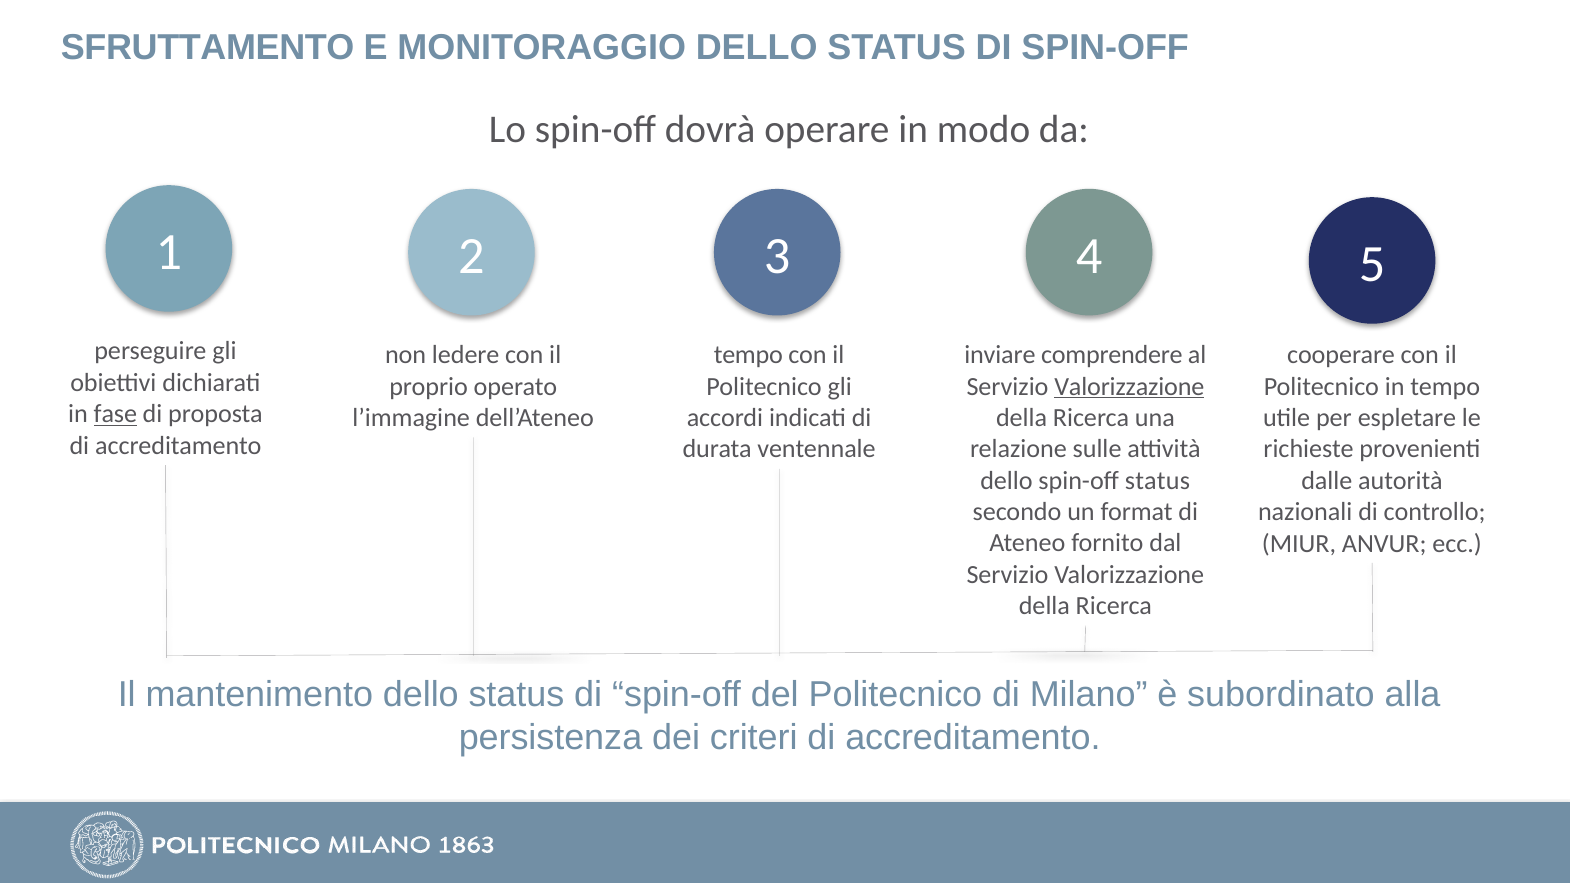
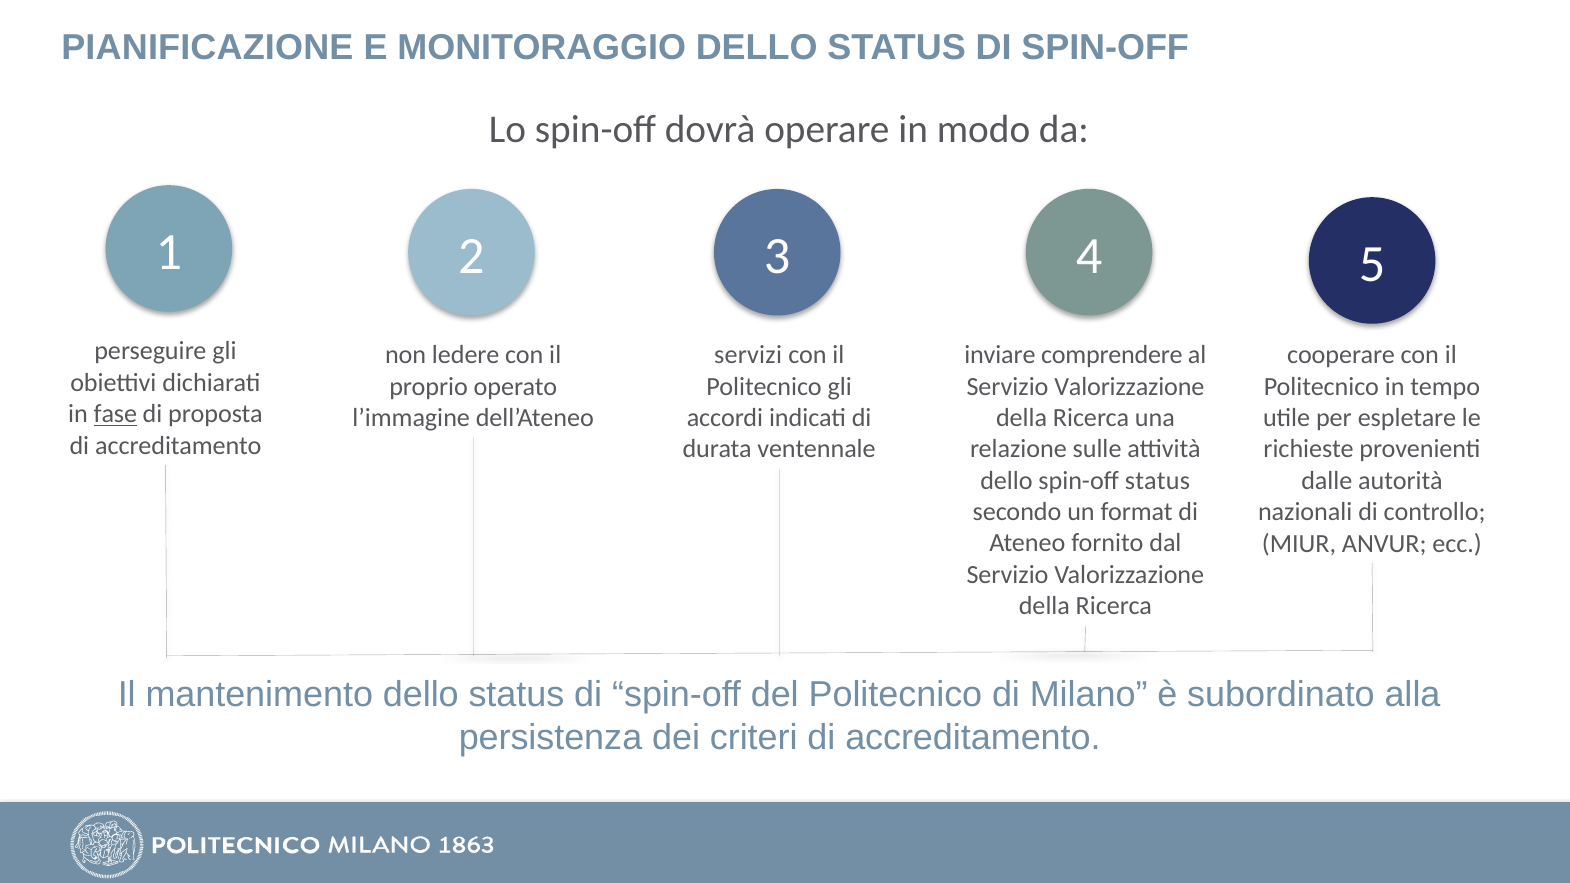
SFRUTTAMENTO: SFRUTTAMENTO -> PIANIFICAZIONE (207, 48)
tempo: tempo -> servizi (748, 355)
Valorizzazione underline: present -> none (1129, 386)
